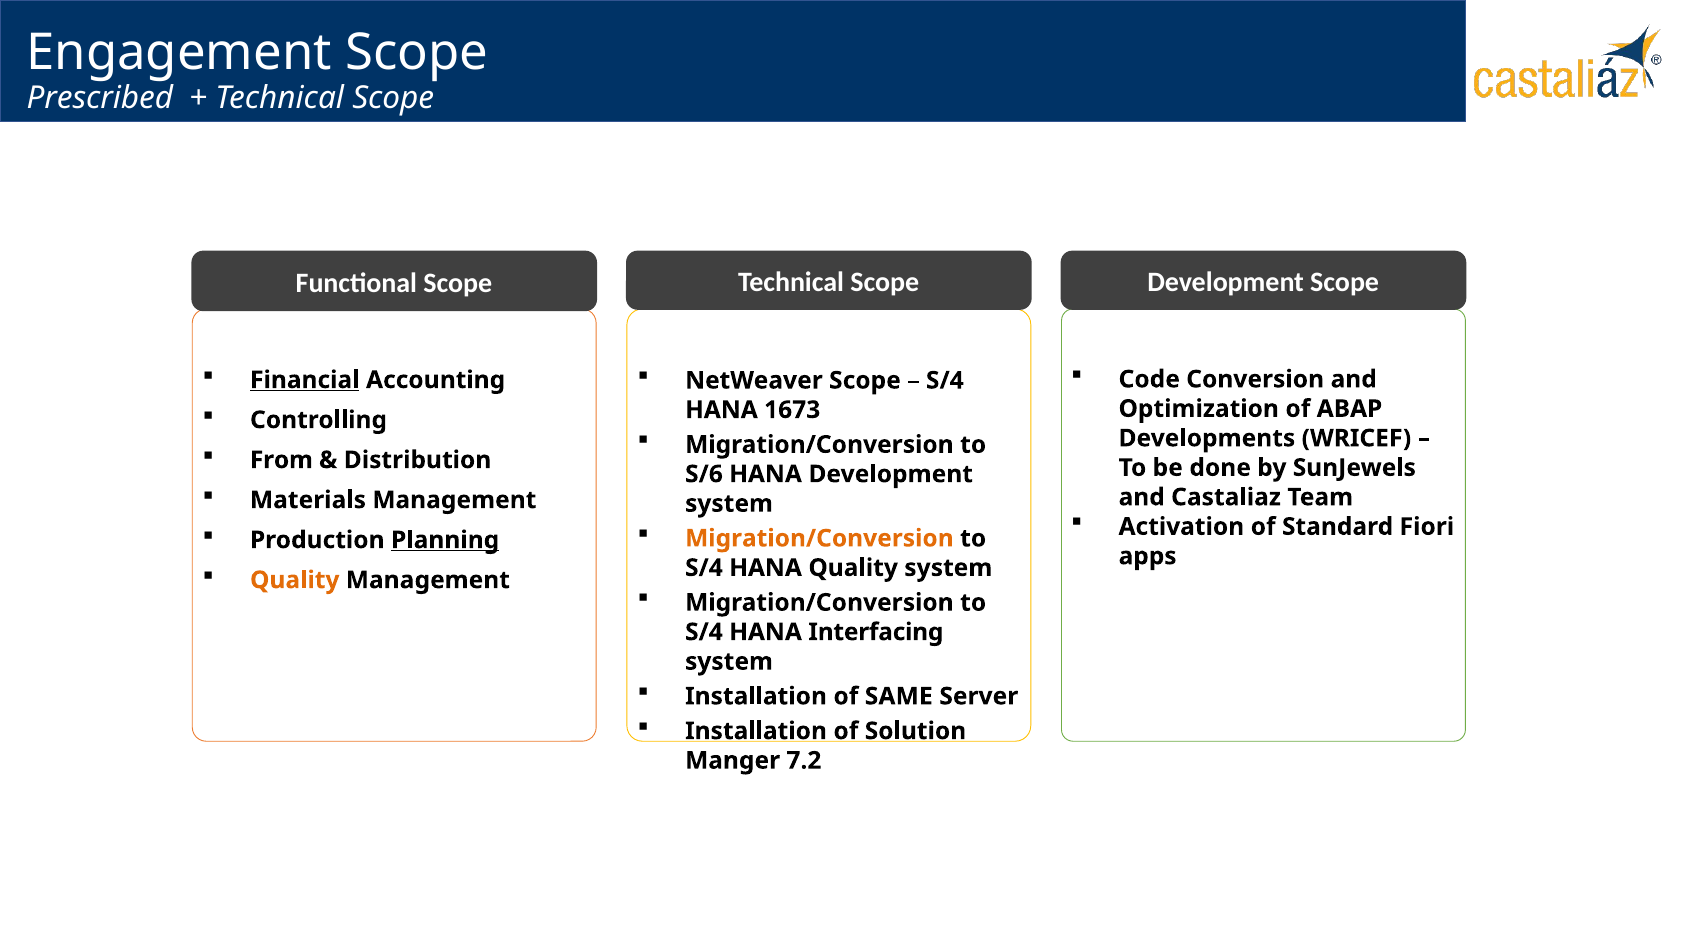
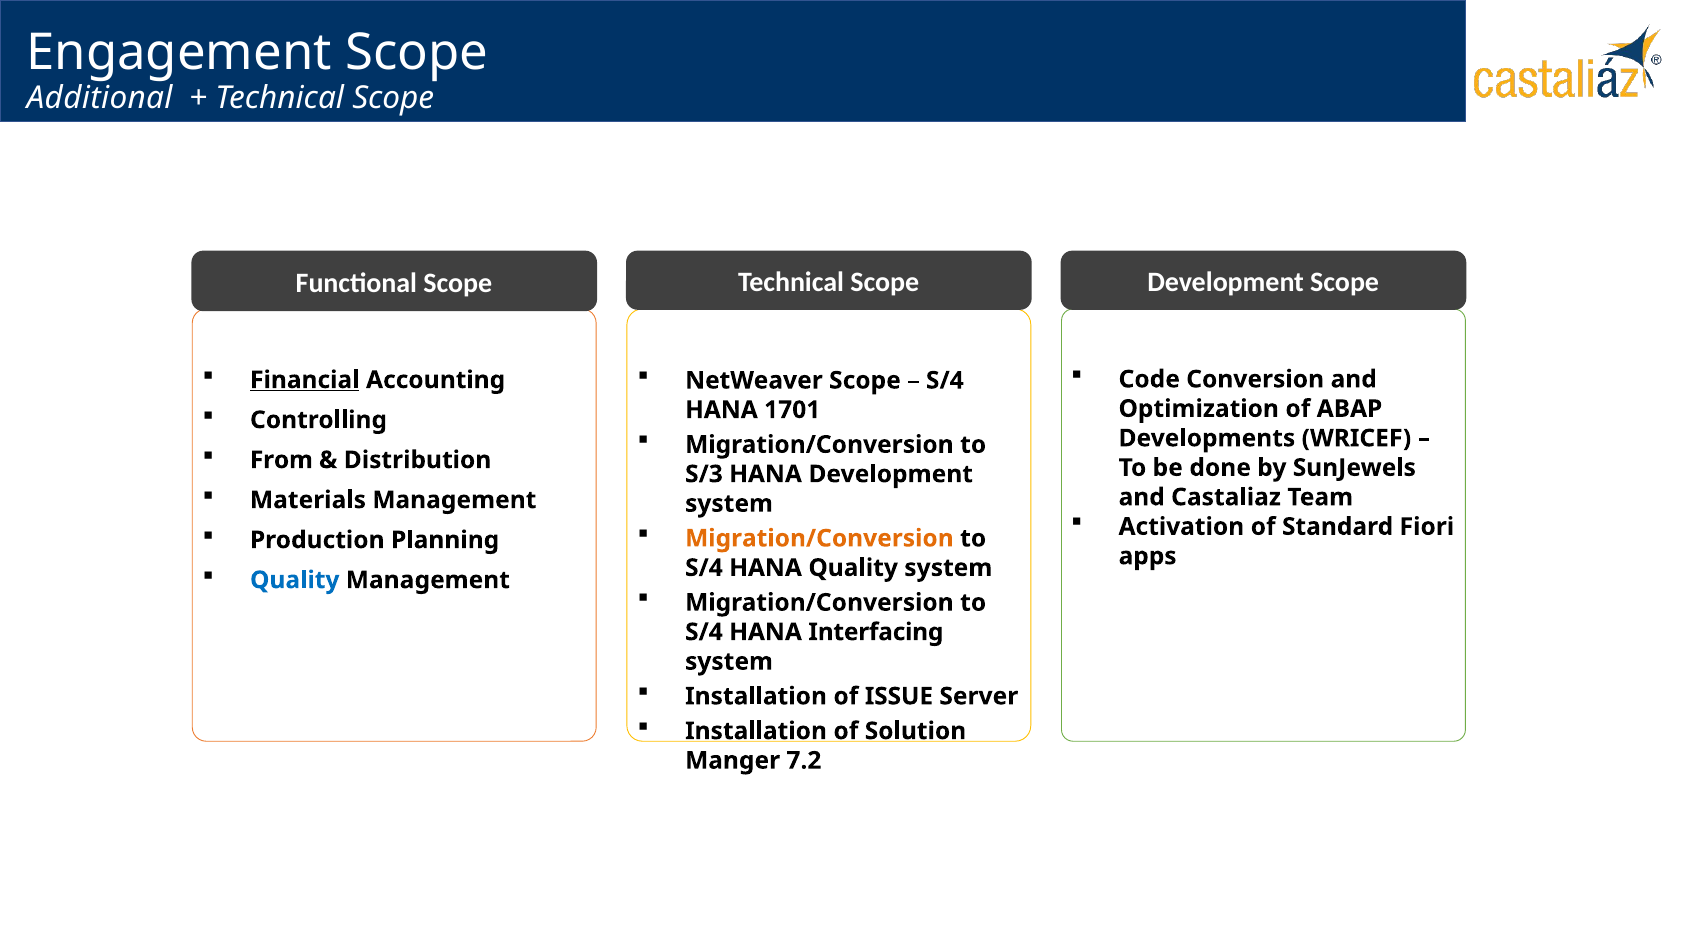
Prescribed: Prescribed -> Additional (100, 98)
1673: 1673 -> 1701 (792, 410)
S/6: S/6 -> S/3 (704, 474)
Planning underline: present -> none (445, 540)
Quality colour: orange -> blue (295, 580)
SAME: SAME -> ISSUE (899, 696)
